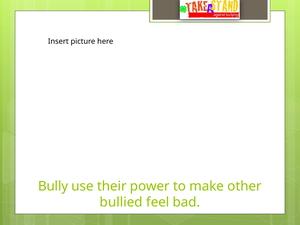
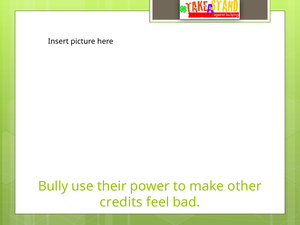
bullied: bullied -> credits (121, 202)
